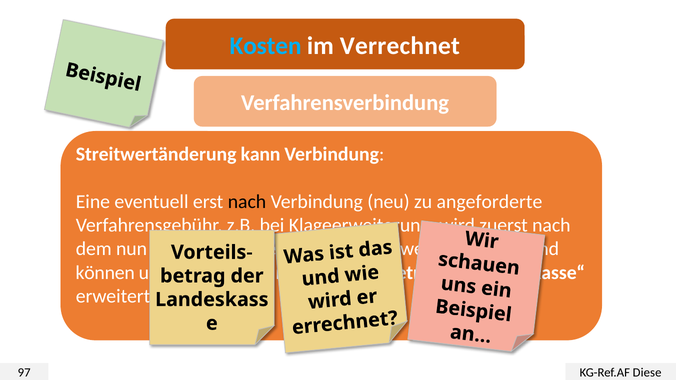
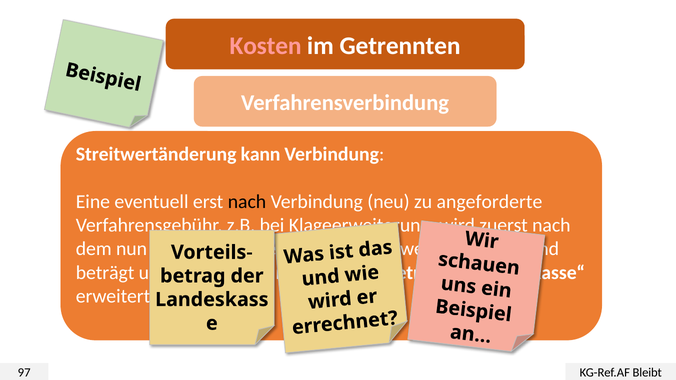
Kosten colour: light blue -> pink (266, 46)
Verrechnet: Verrechnet -> Getrennten (400, 46)
können: können -> beträgt (105, 273)
Diese: Diese -> Bleibt (647, 373)
